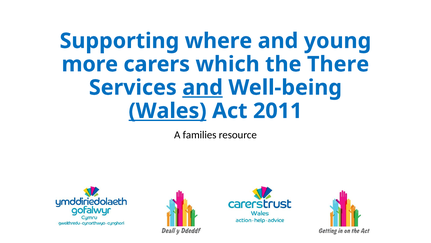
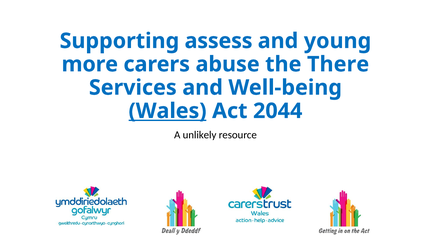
where: where -> assess (219, 41)
which: which -> abuse (228, 64)
and underline: present -> none (203, 87)
2011: 2011 -> 2044 (278, 111)
families: families -> unlikely (200, 135)
